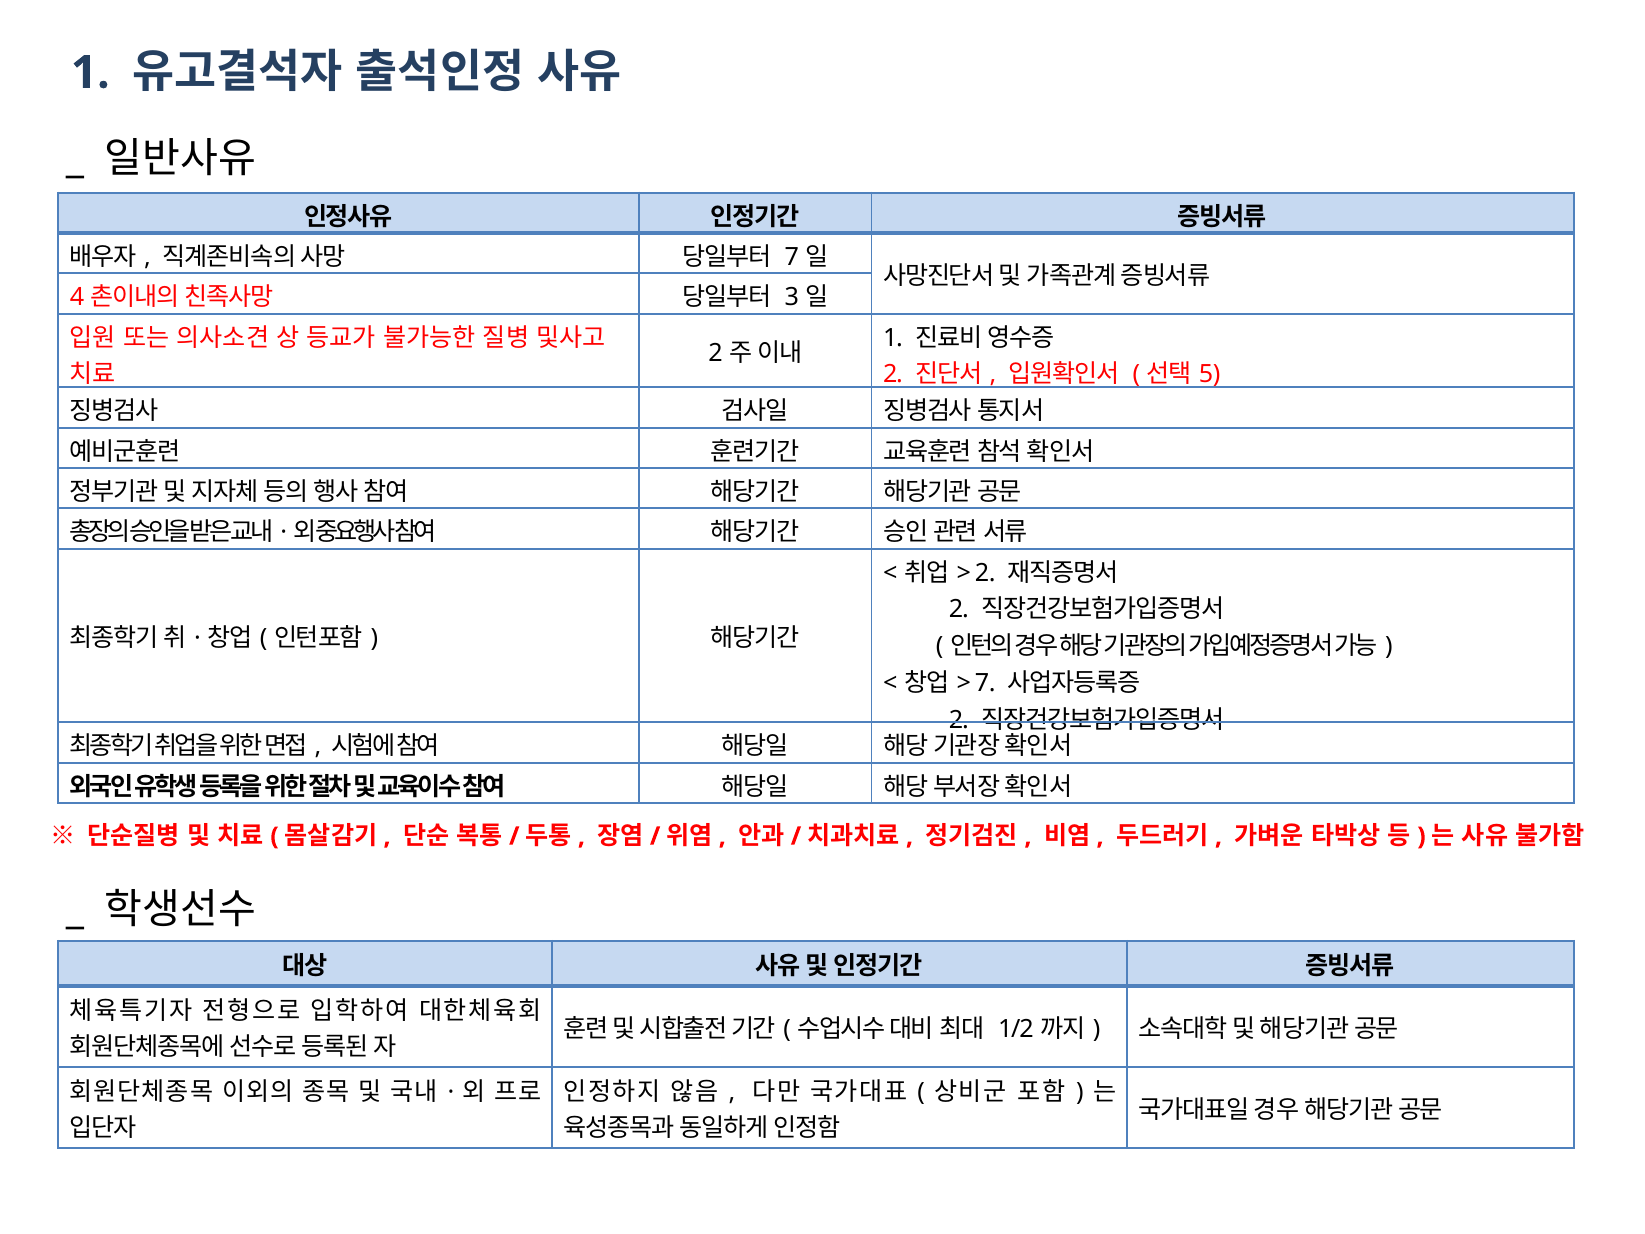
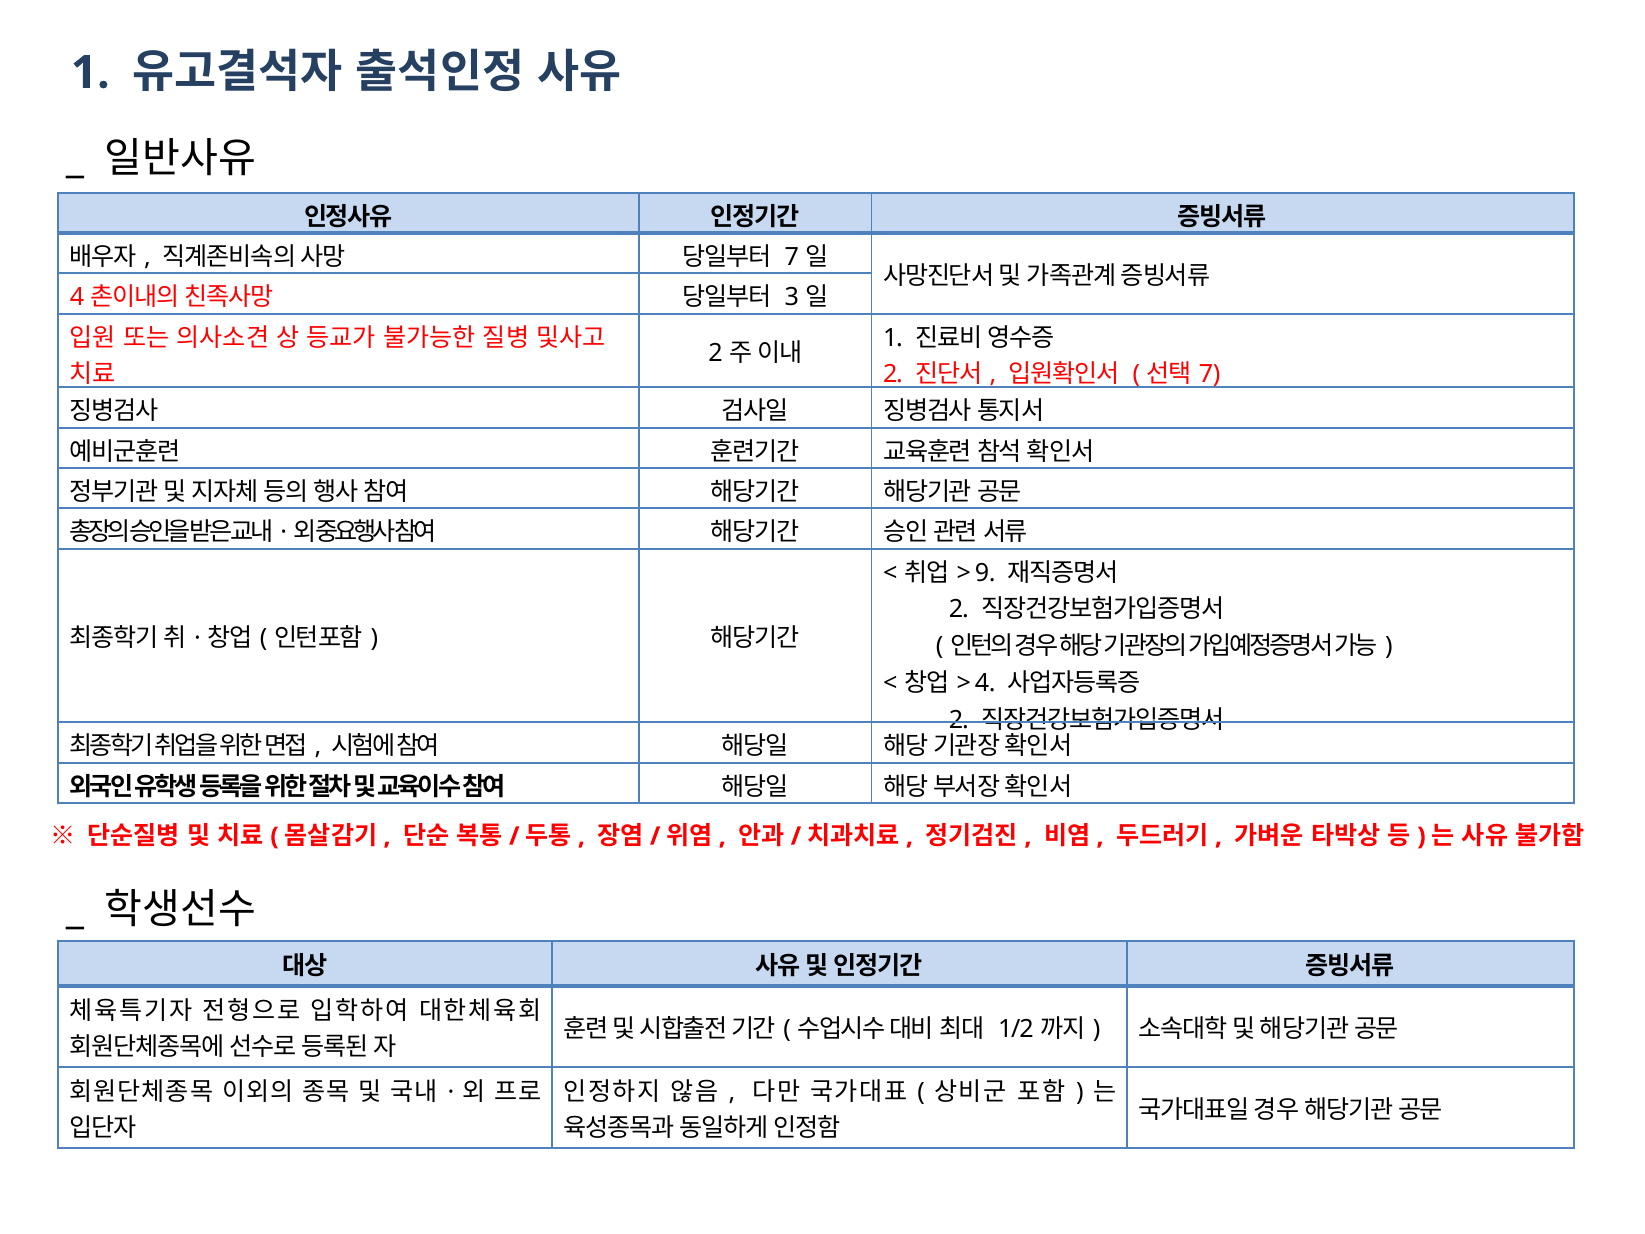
5: 5 -> 7 (1210, 374)
2: 2 -> 9 (985, 573)
7: 7 -> 4 (985, 683)
